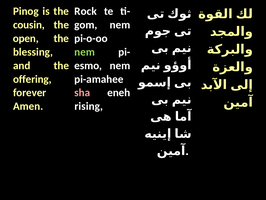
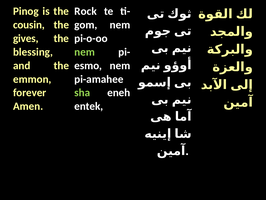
open: open -> gives (26, 38)
offering: offering -> emmon (32, 79)
sha colour: pink -> light green (82, 92)
rising: rising -> entek (89, 106)
